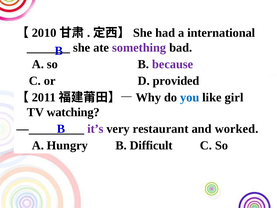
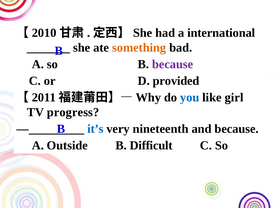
something colour: purple -> orange (139, 47)
watching: watching -> progress (73, 112)
it’s colour: purple -> blue (95, 129)
restaurant: restaurant -> nineteenth (161, 129)
and worked: worked -> because (237, 129)
Hungry: Hungry -> Outside (67, 145)
